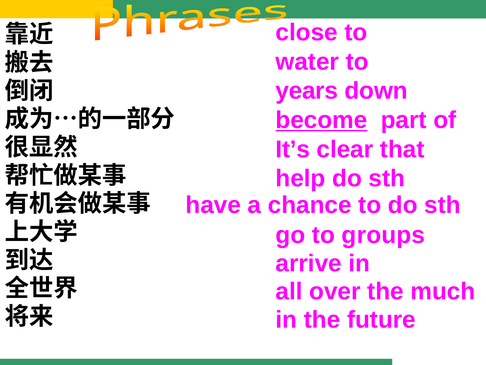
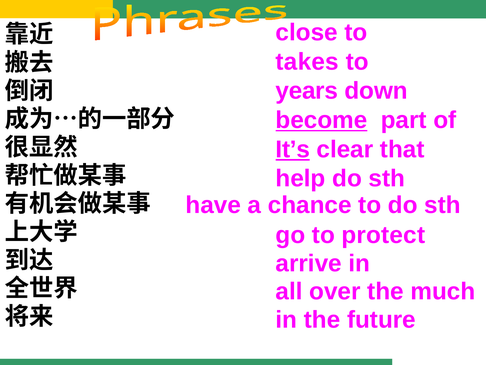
water: water -> takes (307, 62)
It’s underline: none -> present (293, 149)
groups: groups -> protect (383, 235)
